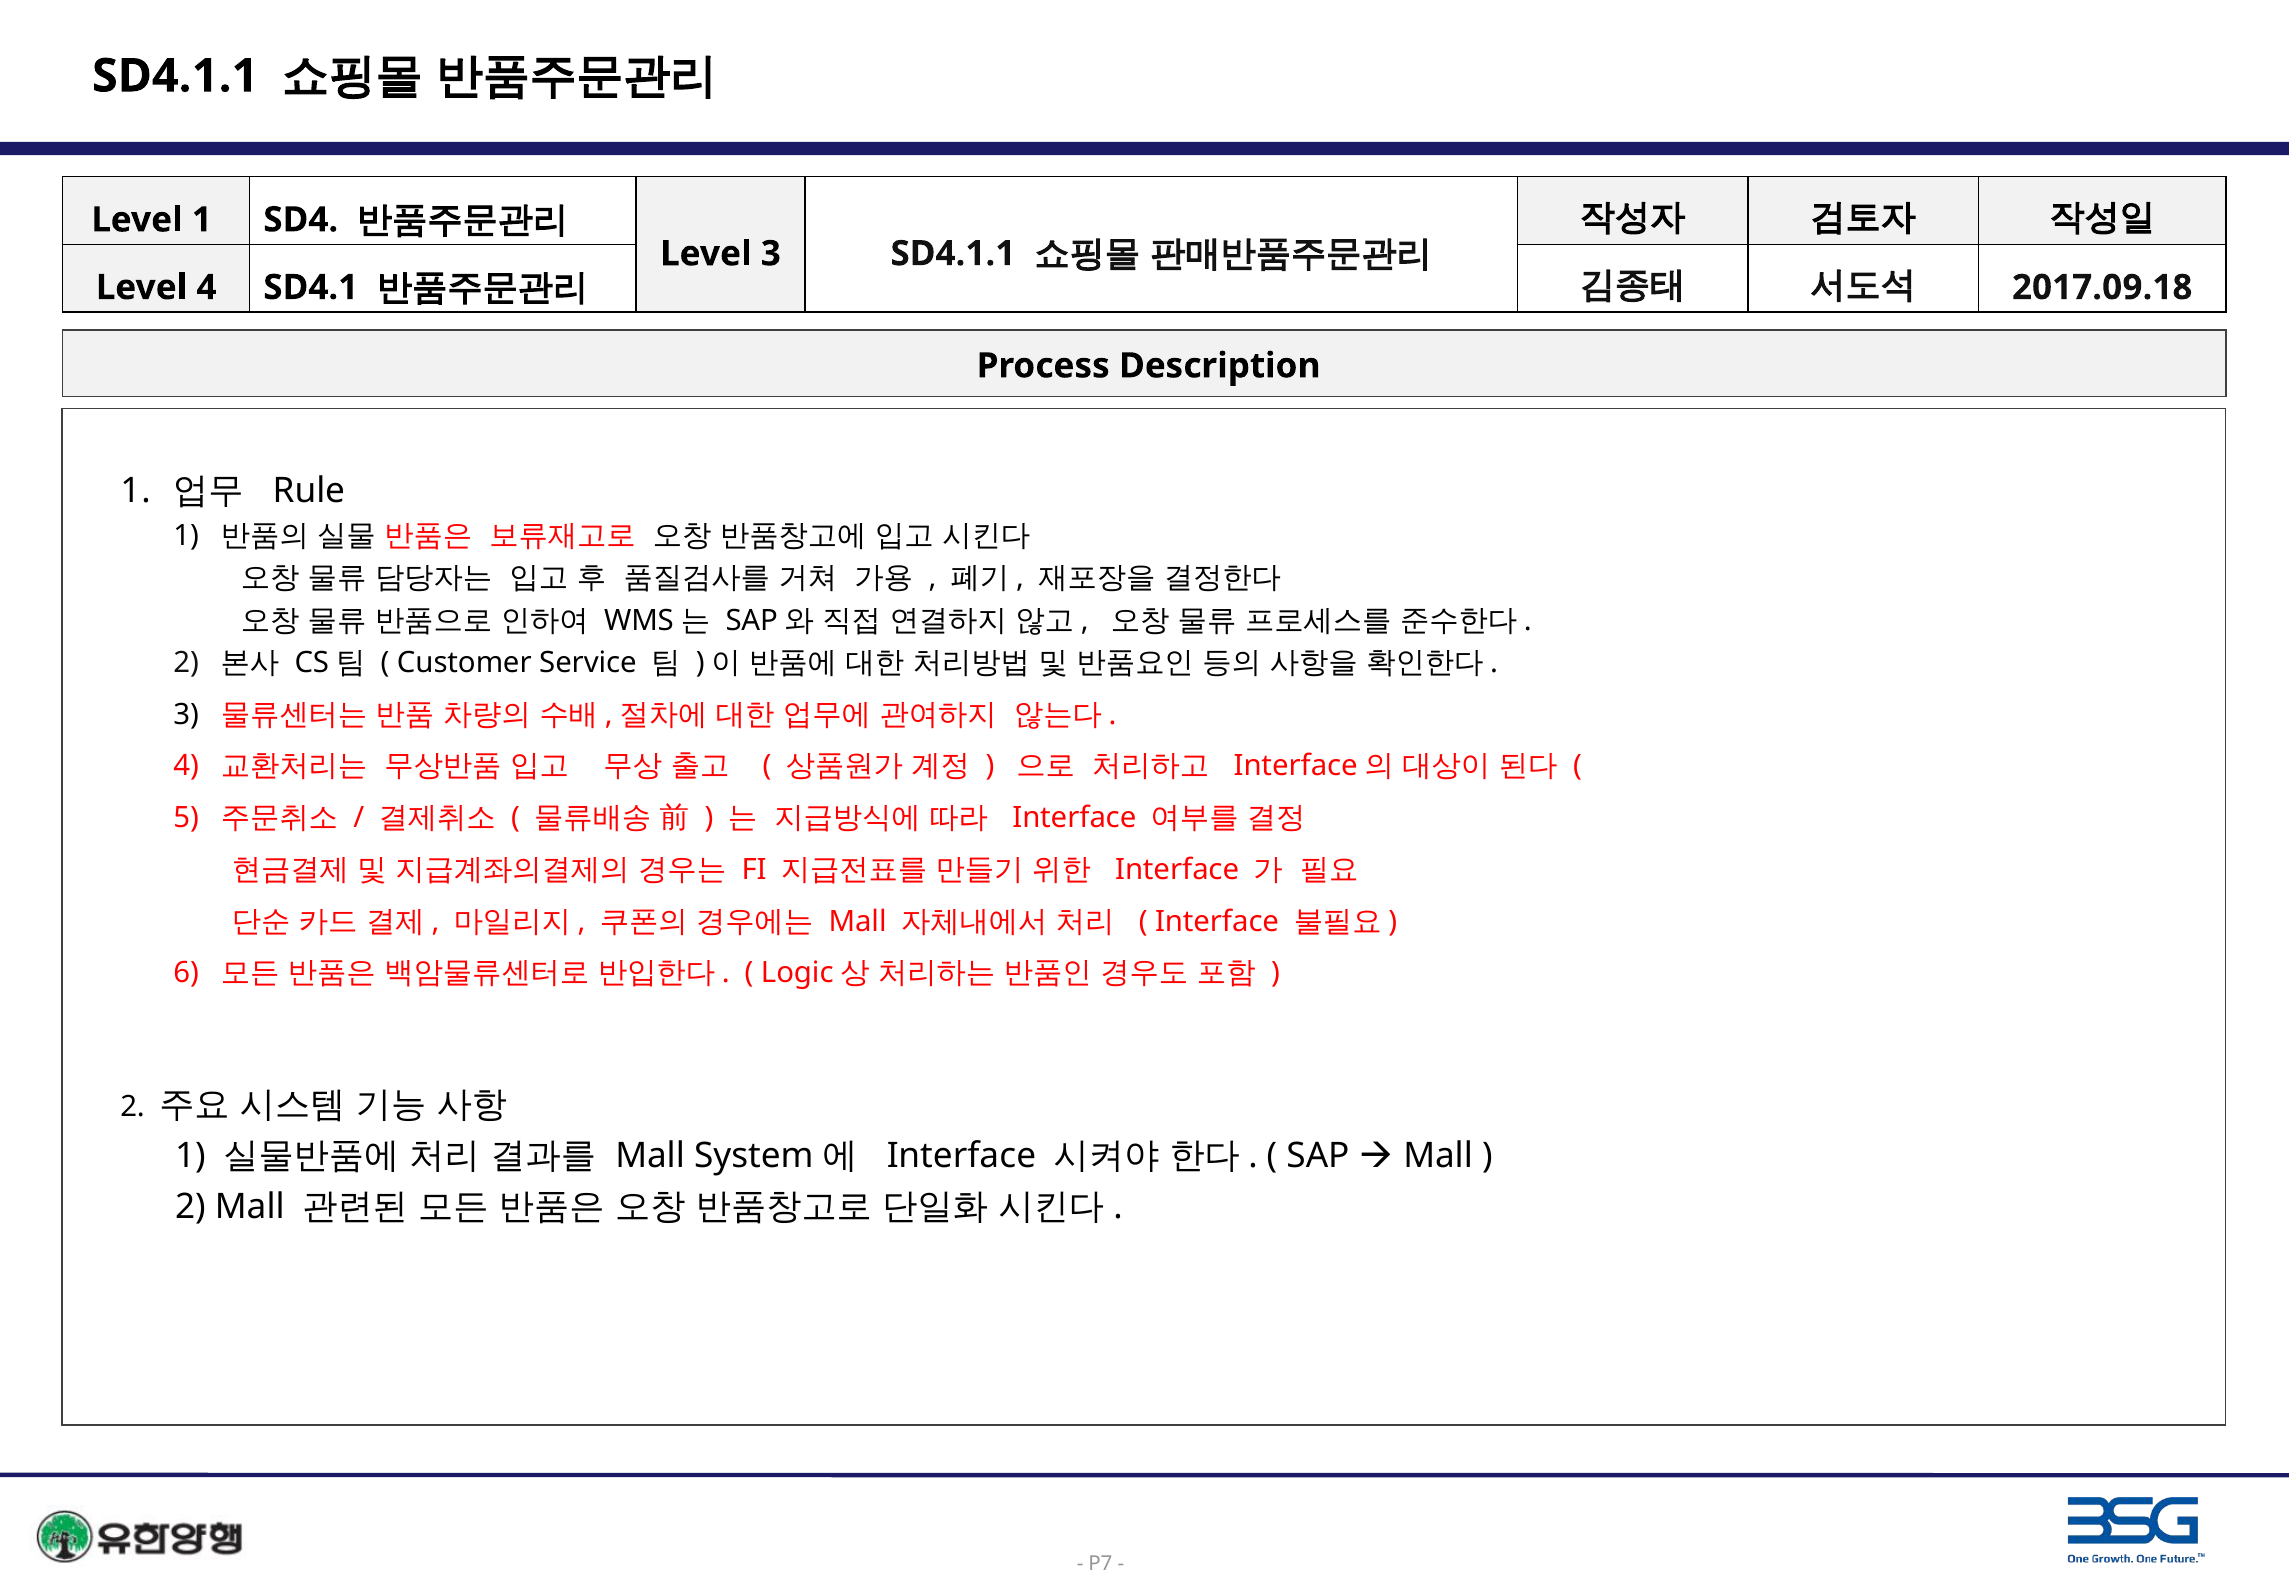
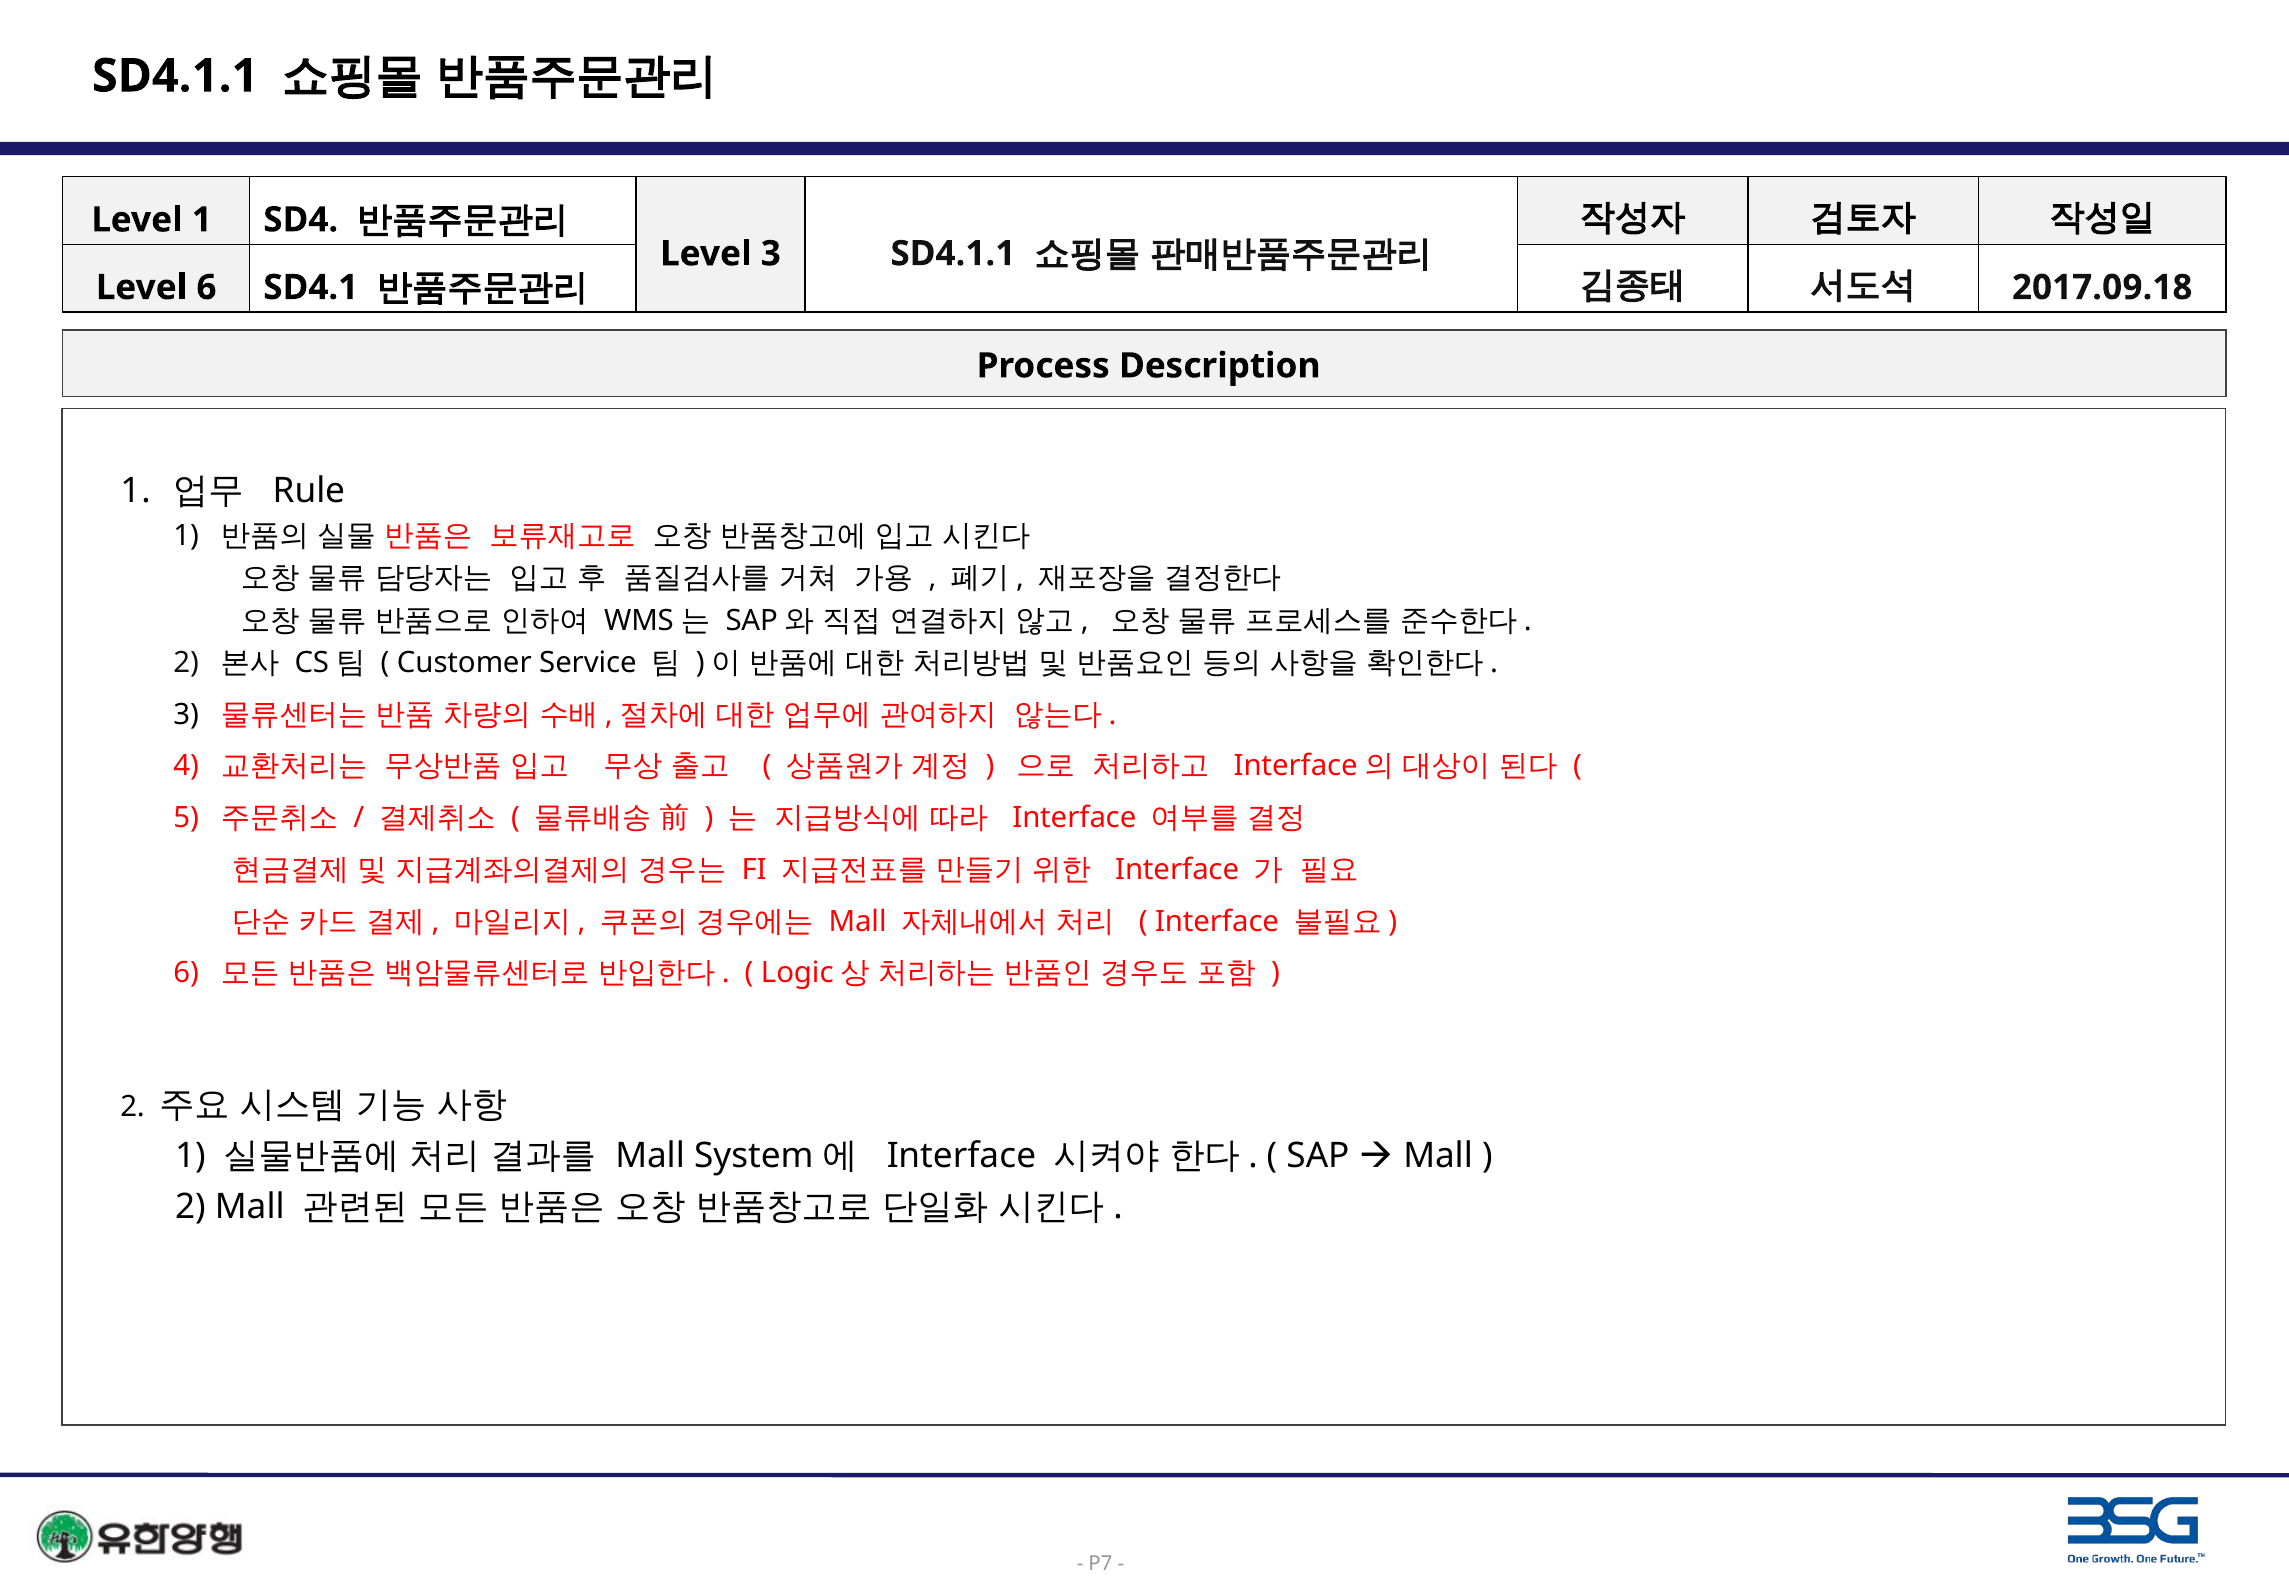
Level 4: 4 -> 6 (206, 287)
